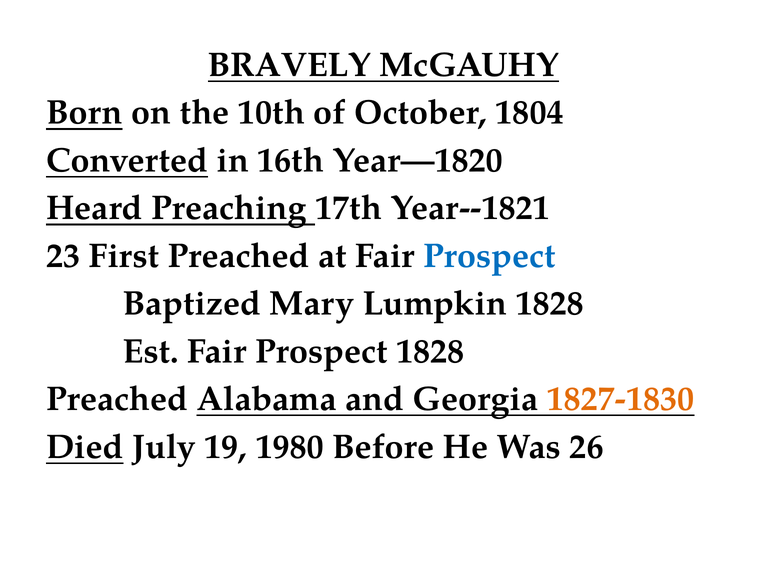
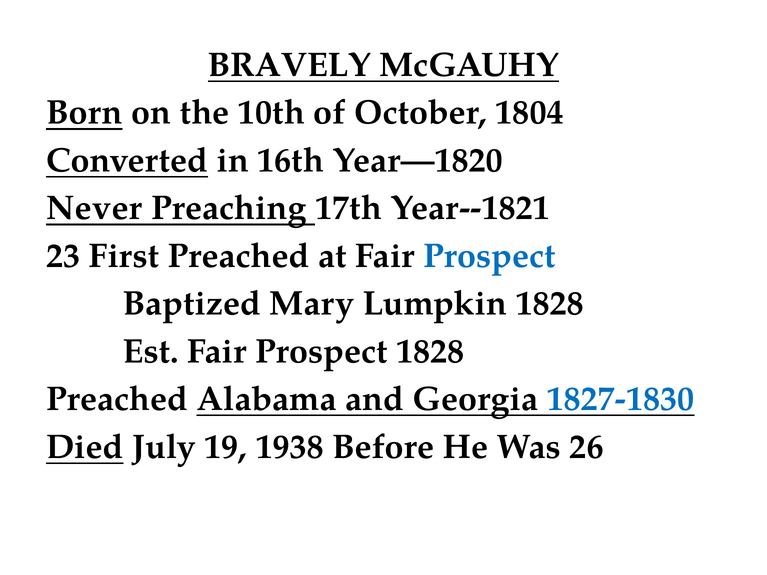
Heard: Heard -> Never (94, 208)
1827-1830 colour: orange -> blue (620, 399)
1980: 1980 -> 1938 (290, 447)
